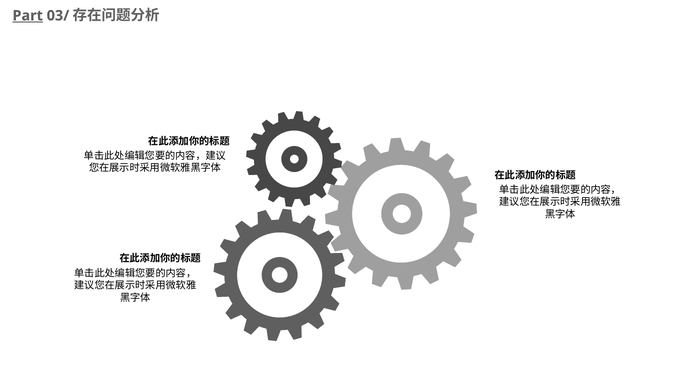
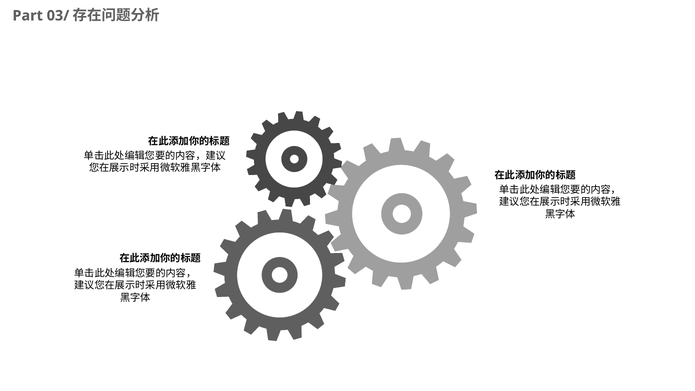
Part underline: present -> none (28, 16)
